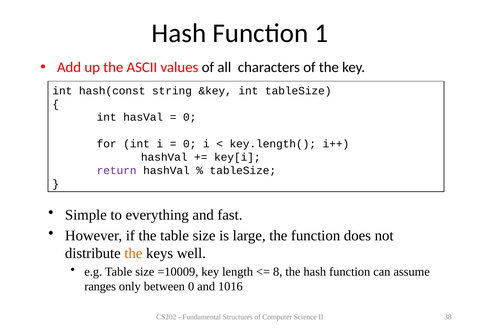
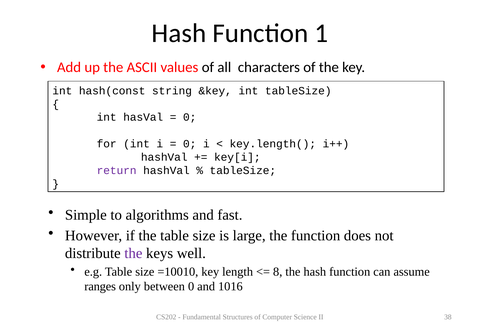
everything: everything -> algorithms (157, 215)
the colour: orange -> purple (133, 254)
=10009: =10009 -> =10010 (178, 272)
